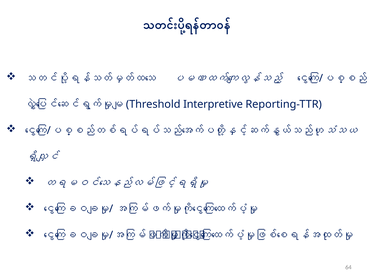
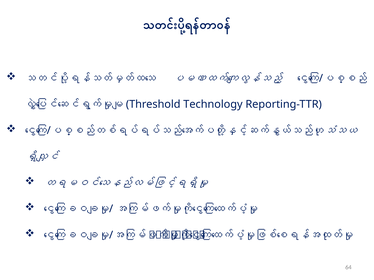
Interpretive: Interpretive -> Technology (213, 105)
